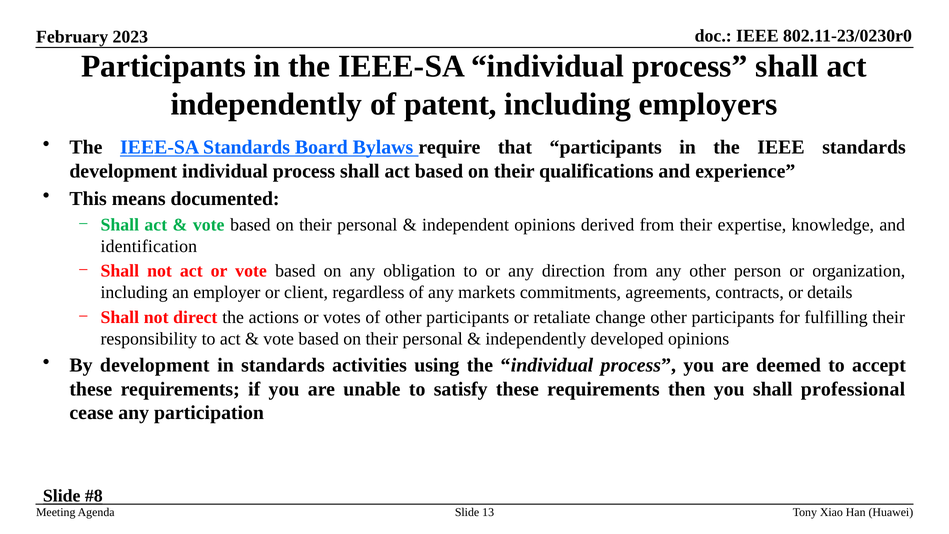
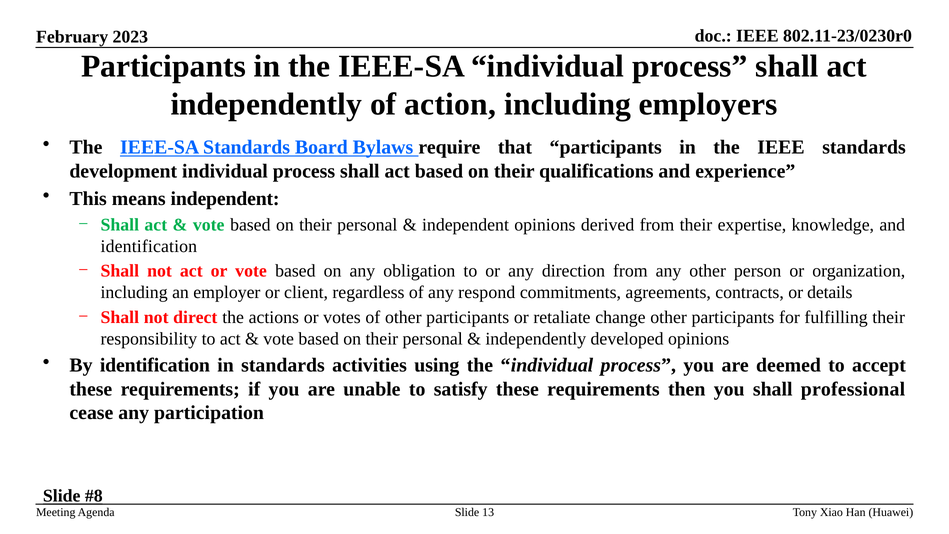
patent: patent -> action (450, 104)
means documented: documented -> independent (225, 199)
markets: markets -> respond (487, 292)
By development: development -> identification (155, 365)
